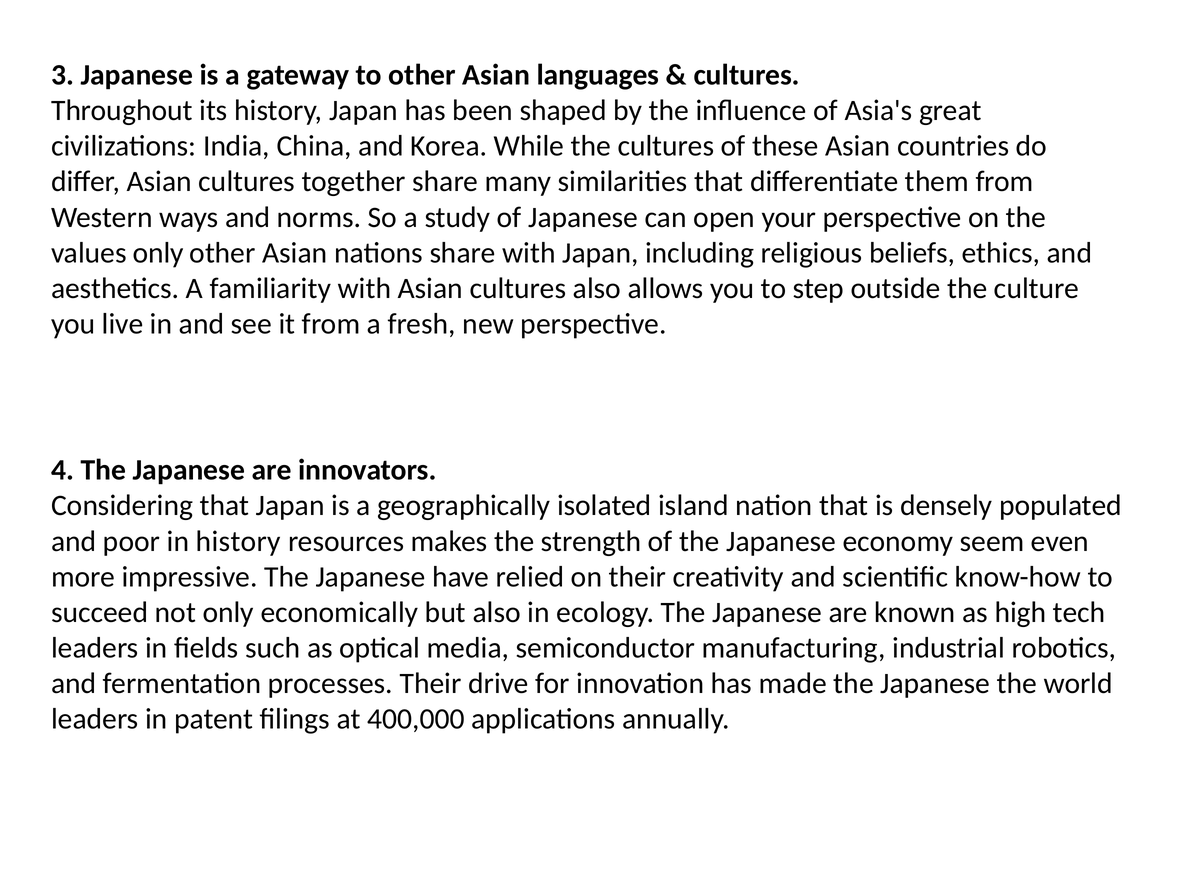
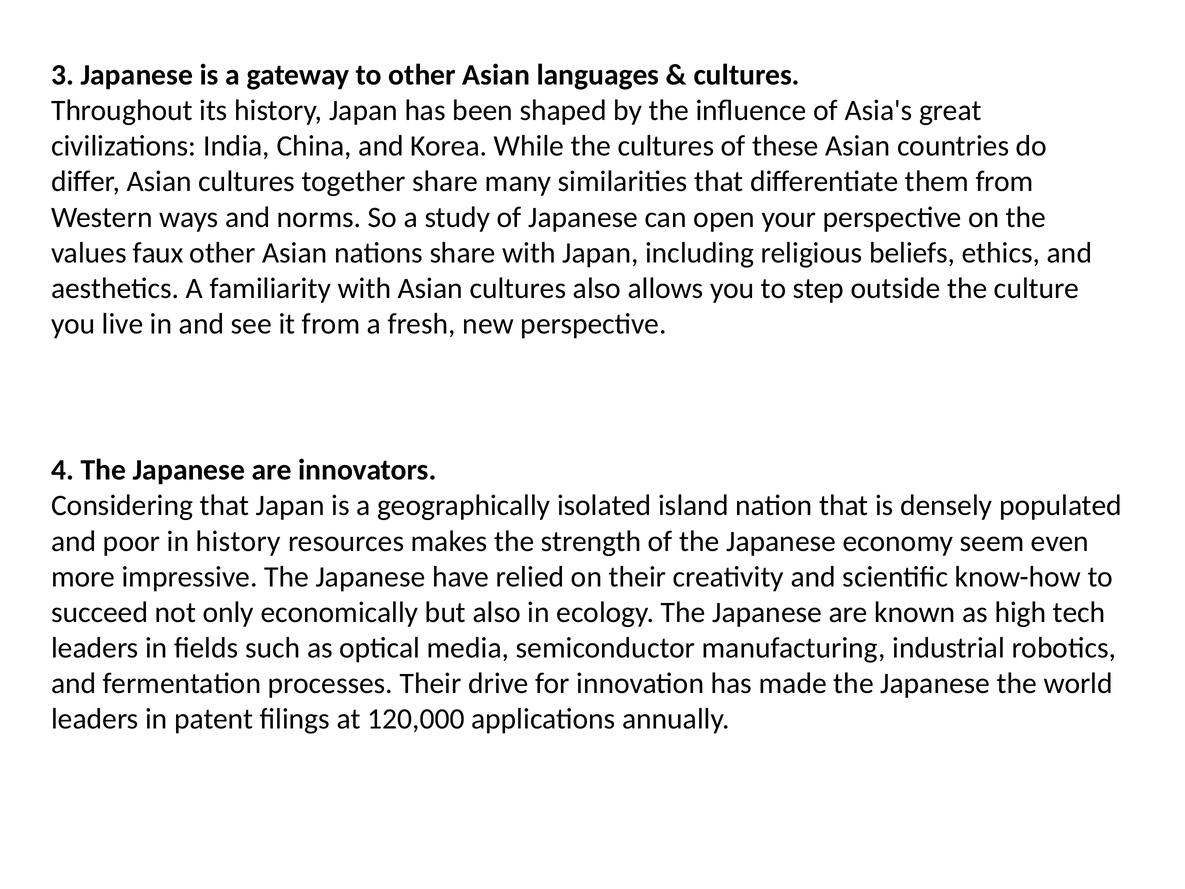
values only: only -> faux (158, 253)
400,000: 400,000 -> 120,000 (416, 719)
